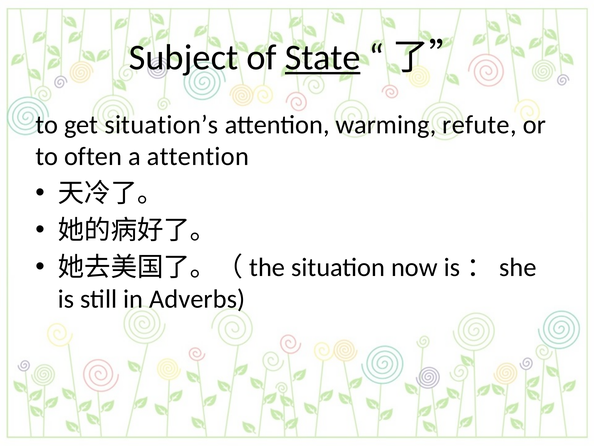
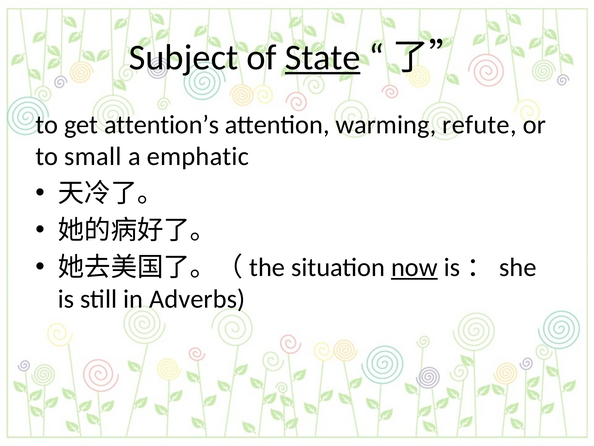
situation’s: situation’s -> attention’s (162, 125)
often: often -> small (93, 156)
a attention: attention -> emphatic (198, 156)
now underline: none -> present (414, 267)
